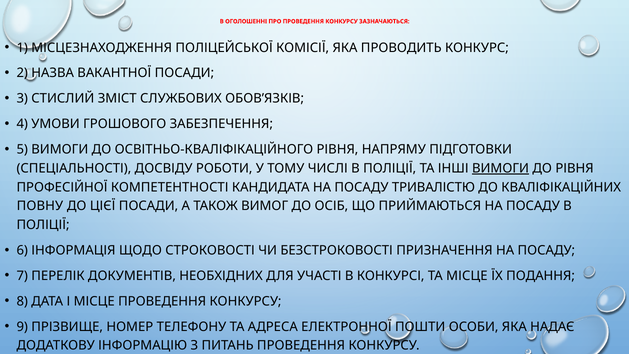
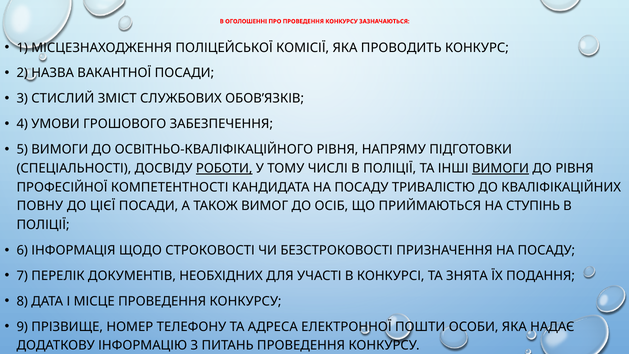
РОБОТИ underline: none -> present (224, 168)
ПРИЙМАЮТЬСЯ НА ПОСАДУ: ПОСАДУ -> СТУПІНЬ (533, 206)
ТА МІСЦЕ: МІСЦЕ -> ЗНЯТА (467, 276)
